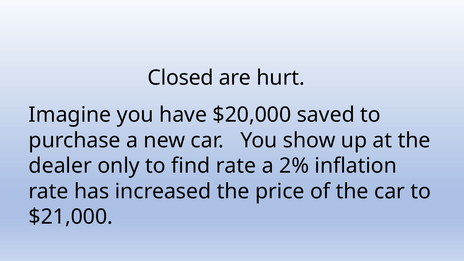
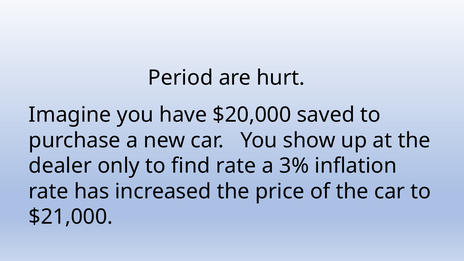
Closed: Closed -> Period (180, 78)
2%: 2% -> 3% (294, 166)
